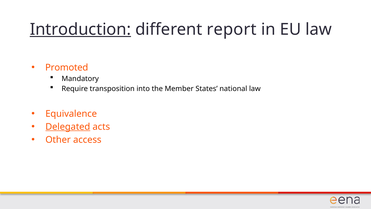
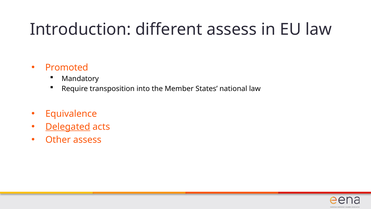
Introduction underline: present -> none (80, 29)
different report: report -> assess (232, 29)
Other access: access -> assess (87, 140)
